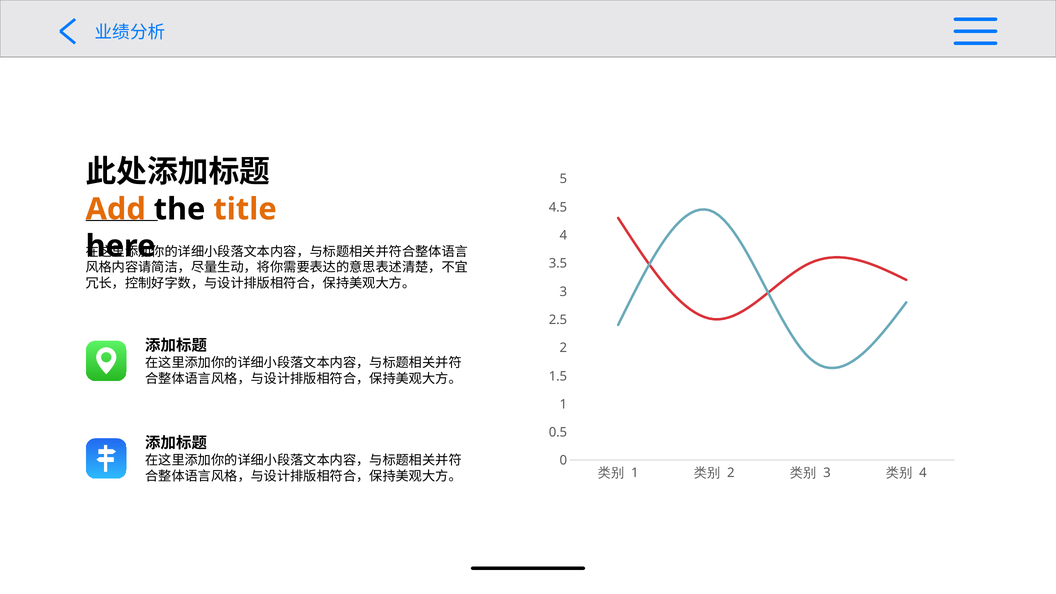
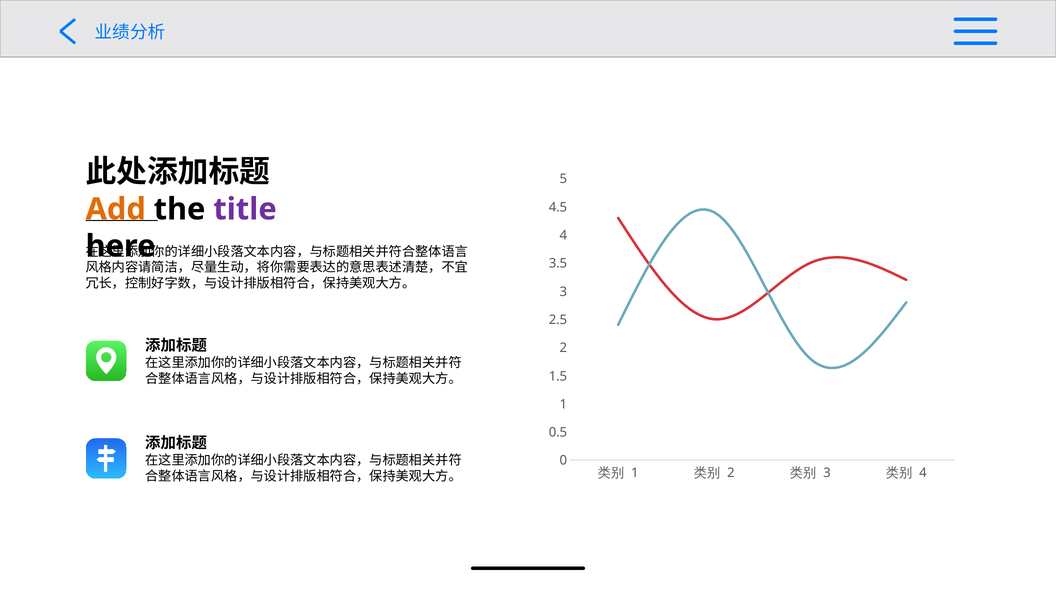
title colour: orange -> purple (245, 209)
